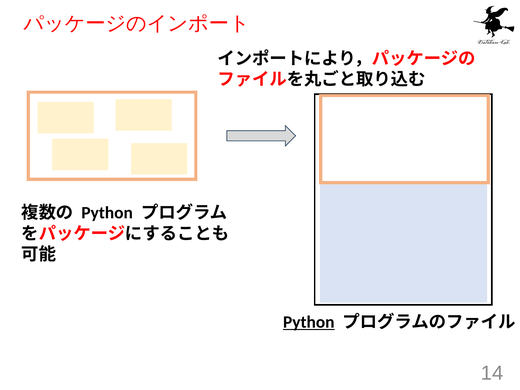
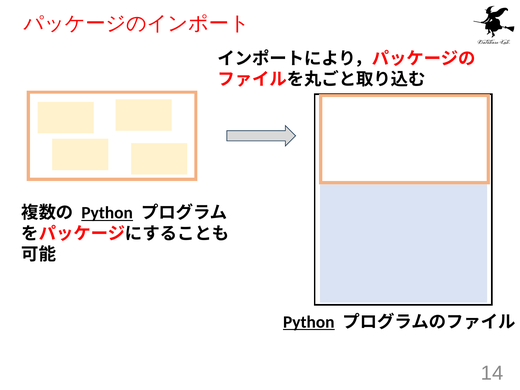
Python underline: none -> present (107, 213)
